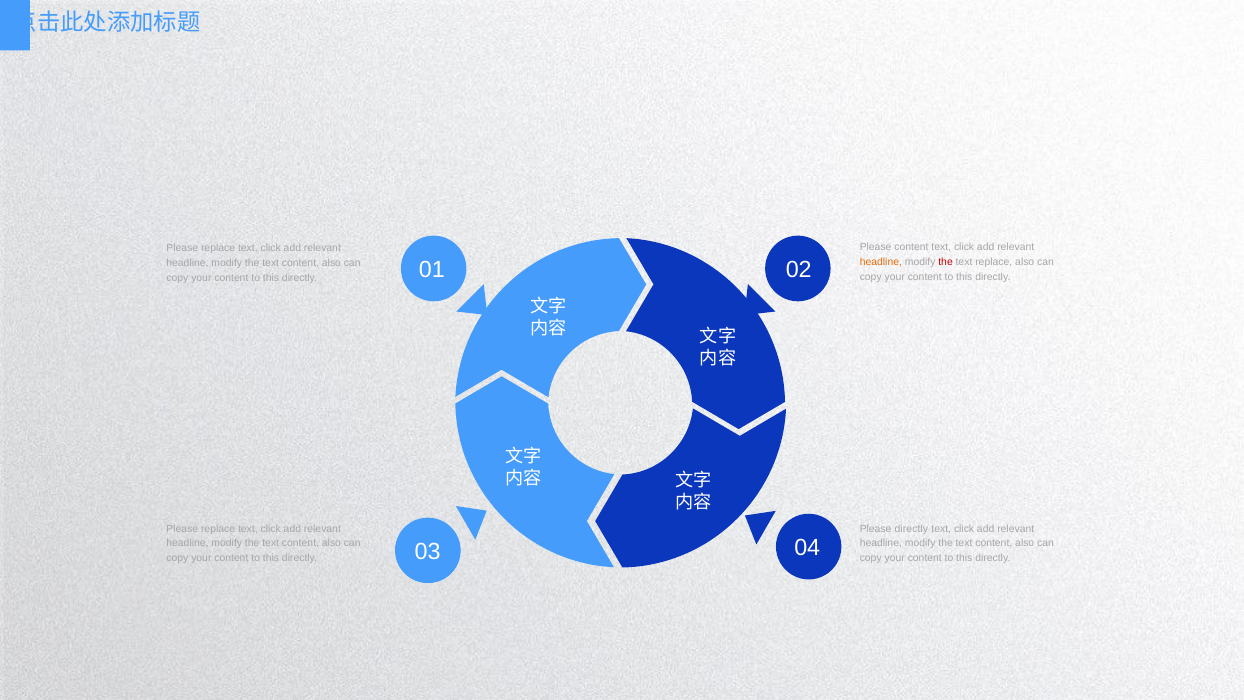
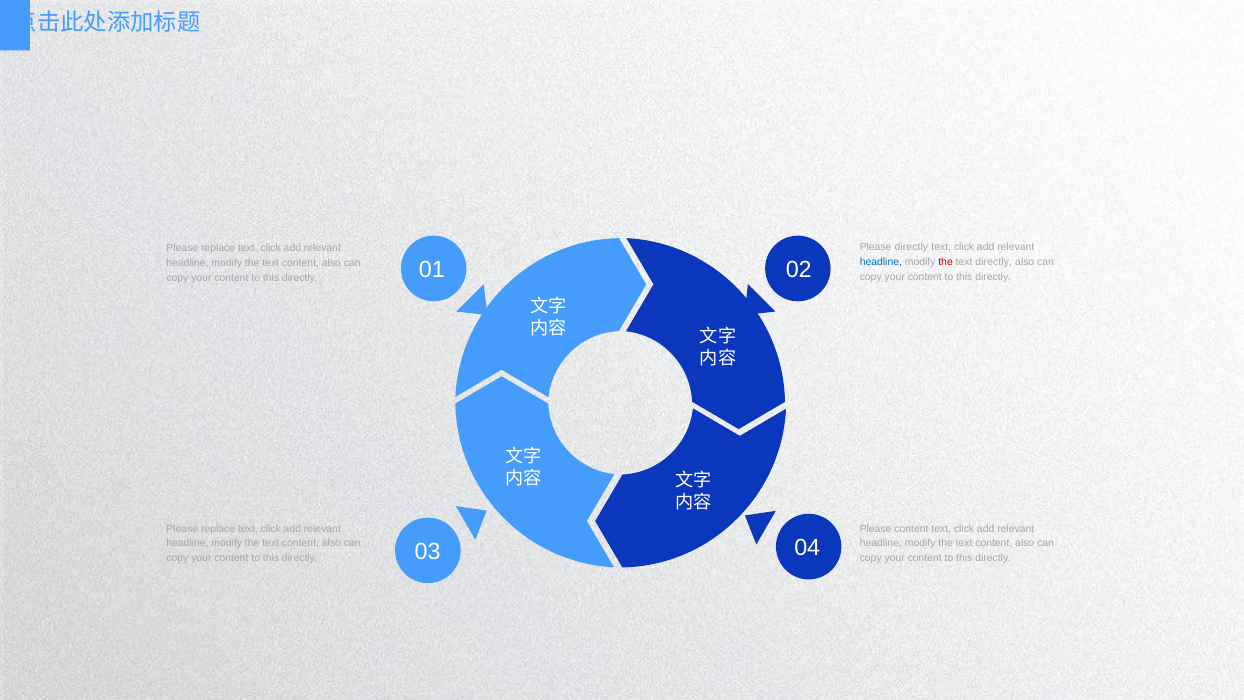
Please content: content -> directly (911, 247)
headline colour: orange -> blue (881, 262)
text replace: replace -> directly (994, 262)
Please directly: directly -> content (911, 528)
